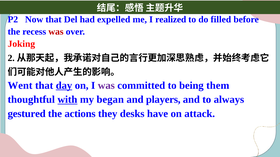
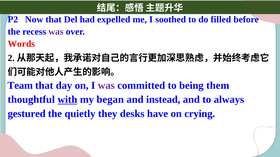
realized: realized -> soothed (171, 19)
was colour: red -> purple (56, 32)
Joking: Joking -> Words (21, 44)
Went: Went -> Team (20, 86)
day underline: present -> none (64, 86)
players: players -> instead (163, 100)
actions: actions -> quietly (80, 114)
attack: attack -> crying (200, 114)
